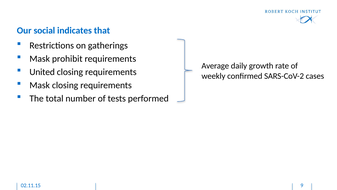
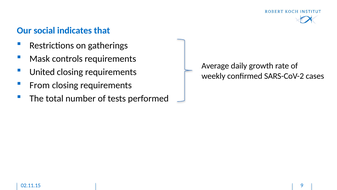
prohibit: prohibit -> controls (67, 59)
Mask: Mask -> From (40, 85)
